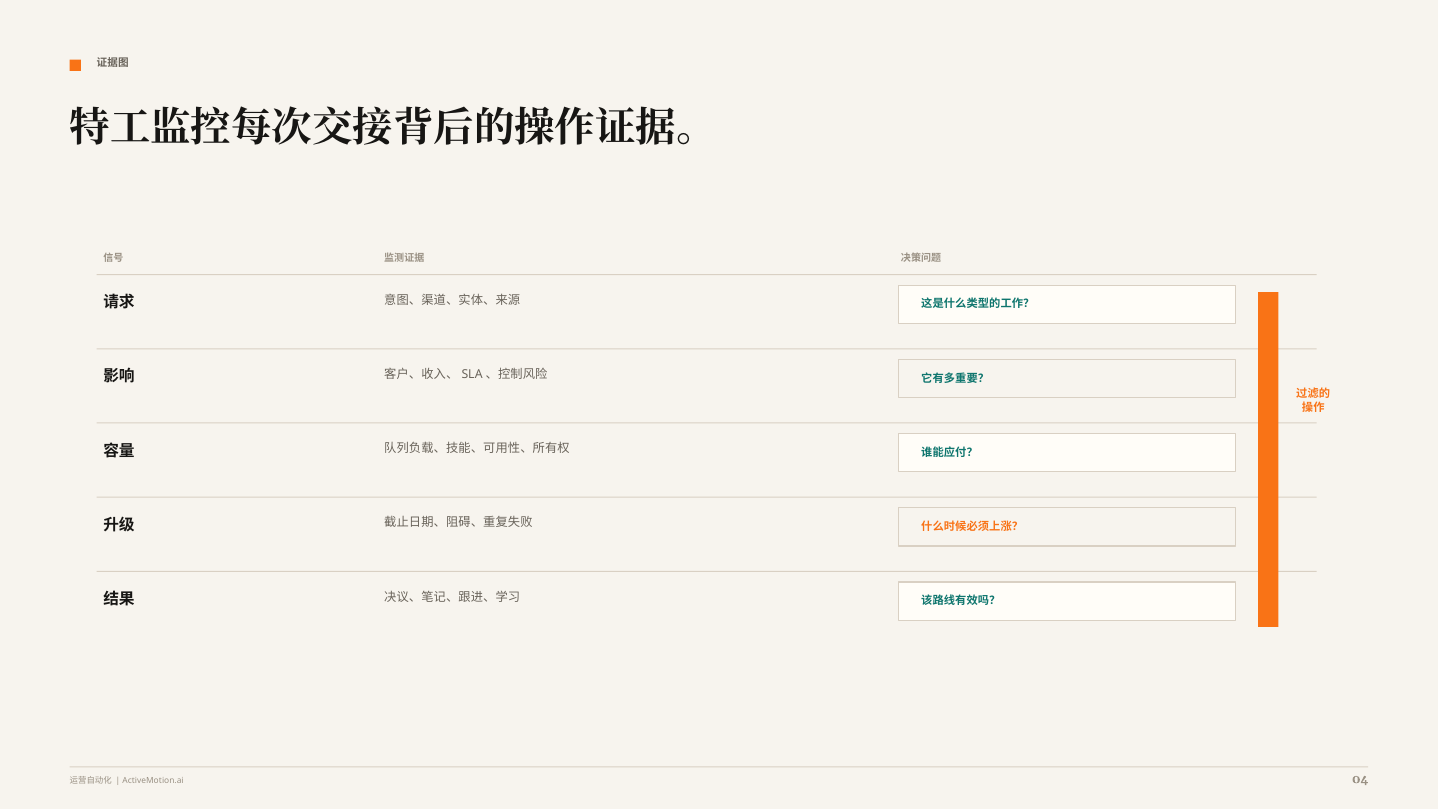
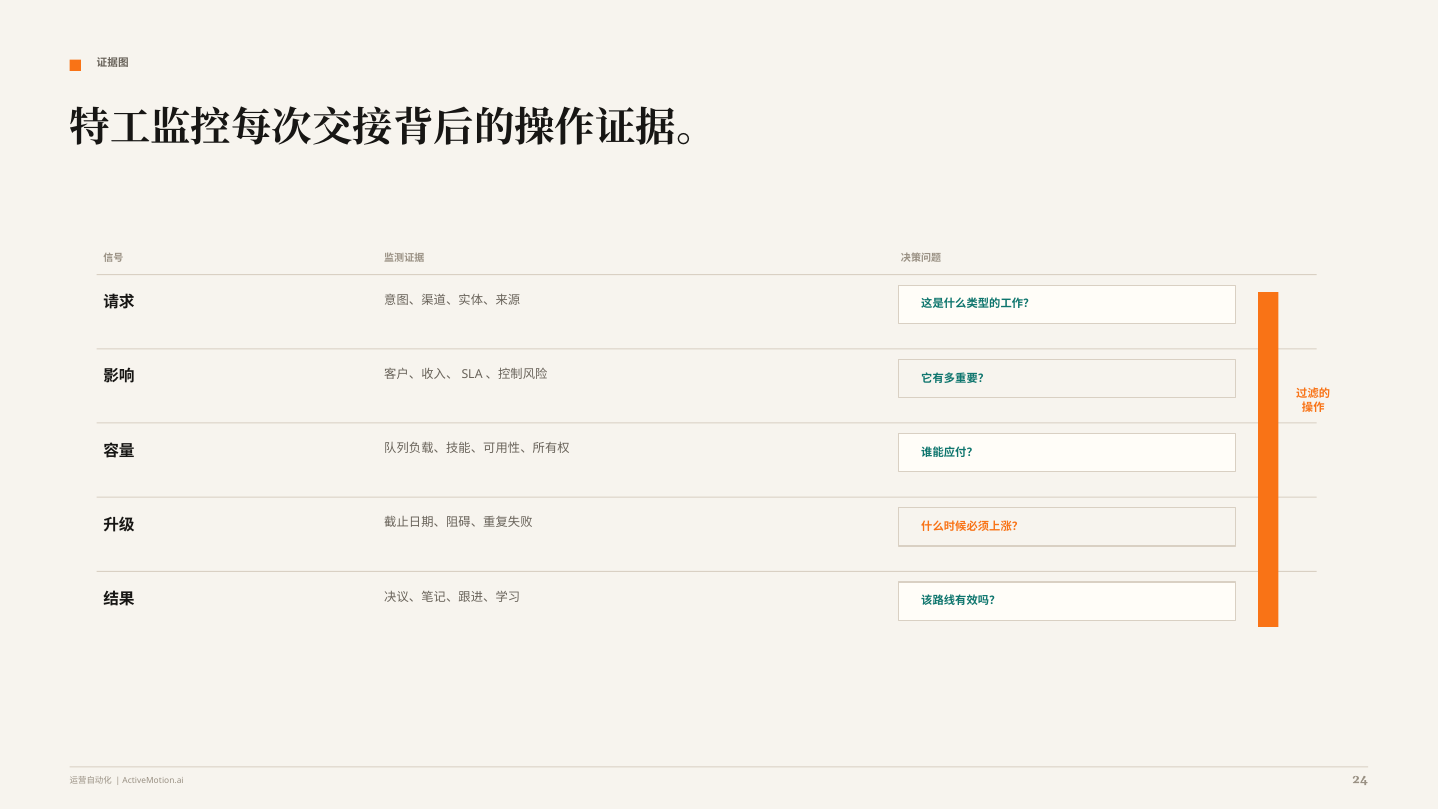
04: 04 -> 24 (1360, 779)
